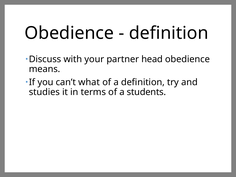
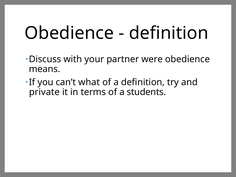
head: head -> were (152, 59)
studies: studies -> private (44, 92)
